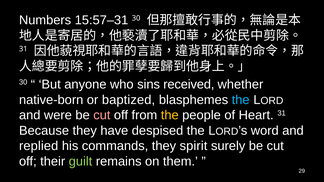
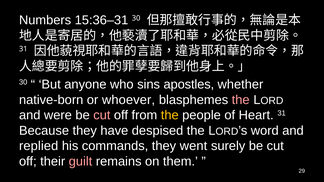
15:57–31: 15:57–31 -> 15:36–31 (102, 20)
received: received -> apostles (189, 84)
baptized: baptized -> whoever (129, 100)
the colour: light blue -> pink (241, 100)
spirit: spirit -> went (193, 146)
guilt colour: light green -> pink (80, 162)
